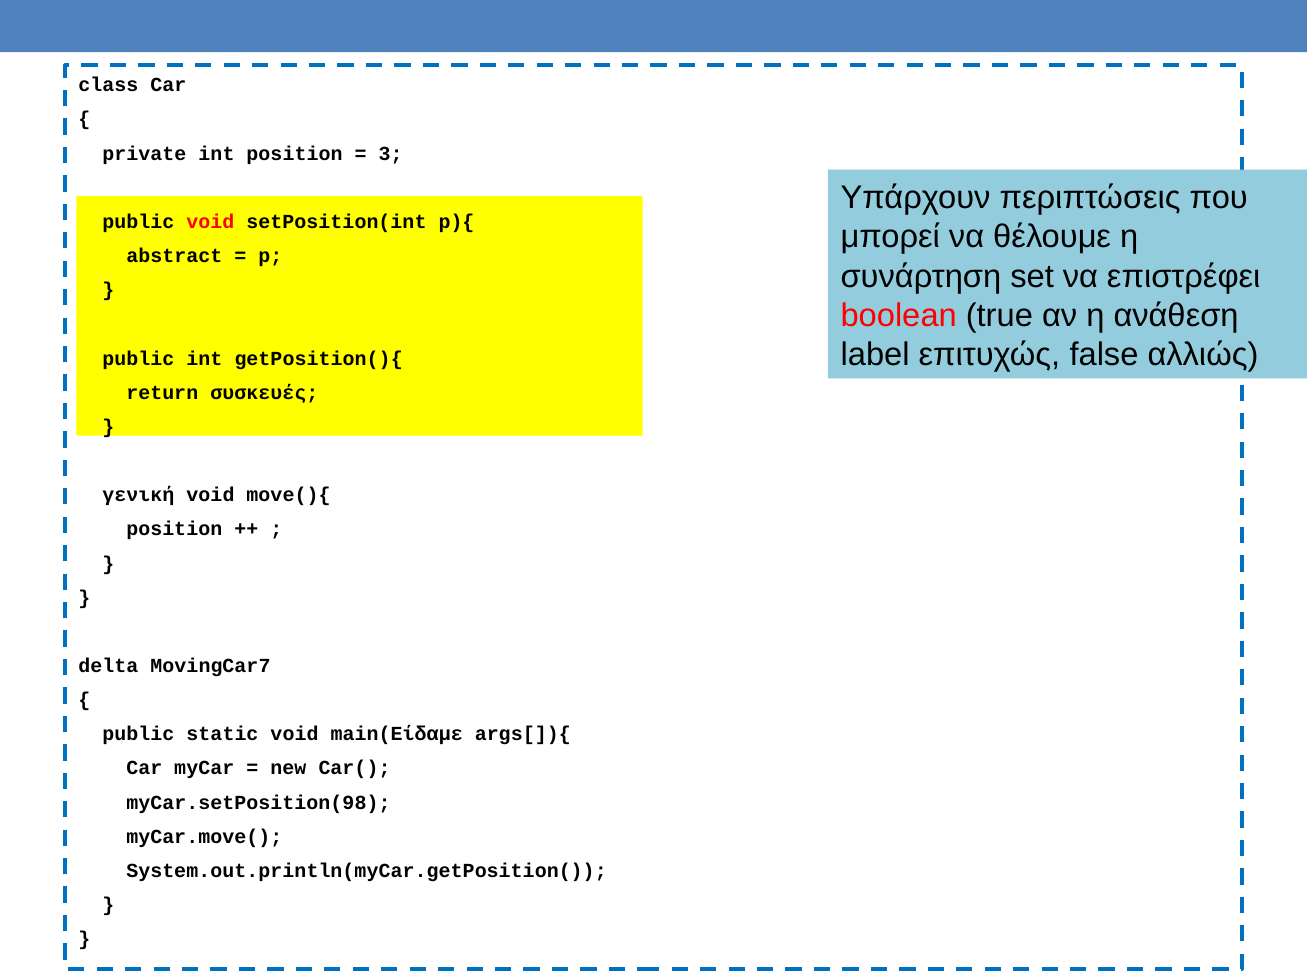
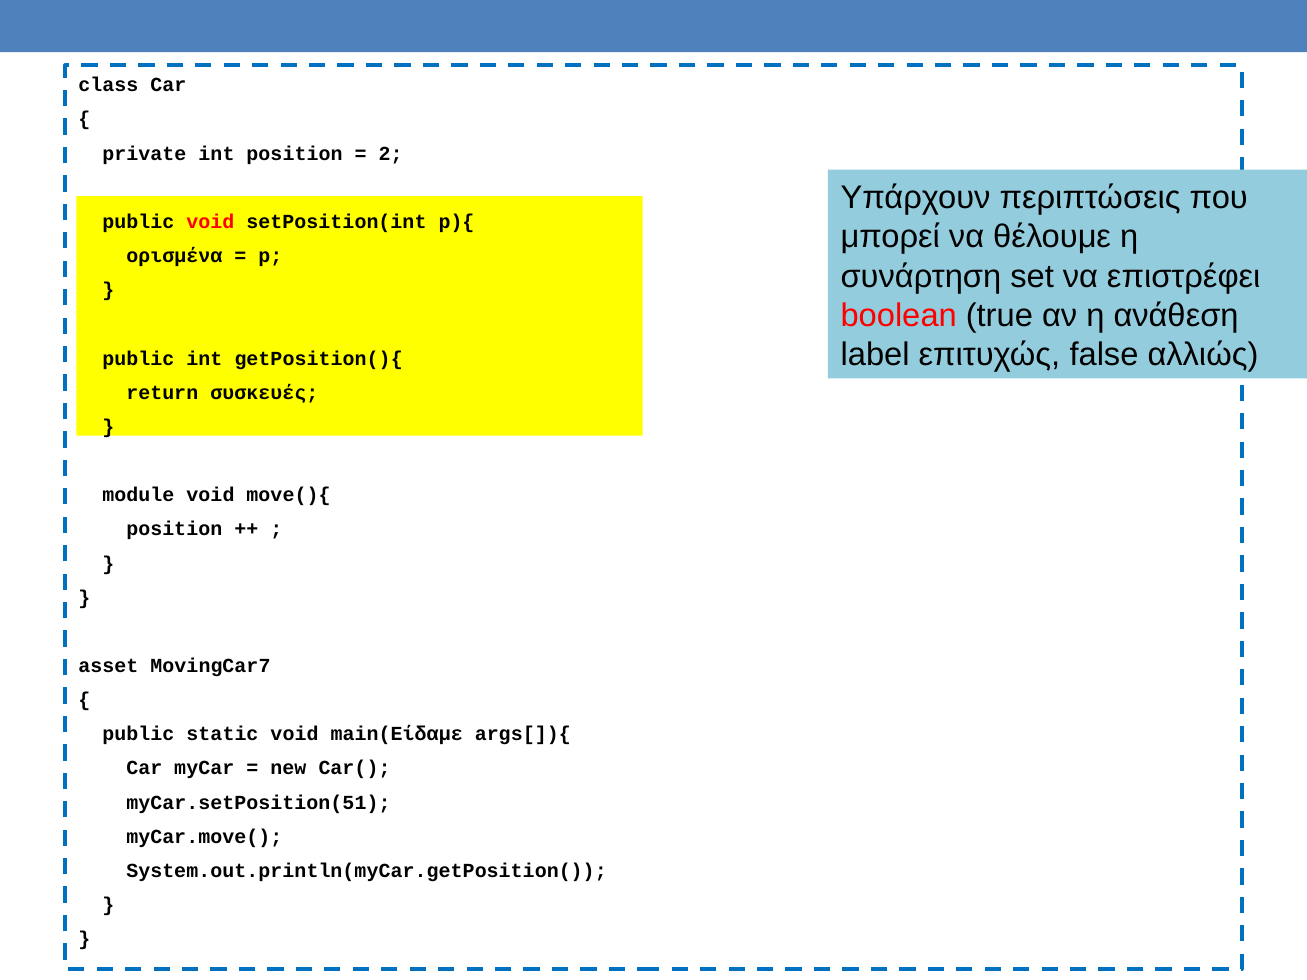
3: 3 -> 2 (391, 154)
abstract: abstract -> ορισμένα (174, 256)
γενική: γενική -> module (138, 495)
delta: delta -> asset (108, 666)
myCar.setPosition(98: myCar.setPosition(98 -> myCar.setPosition(51 (258, 803)
